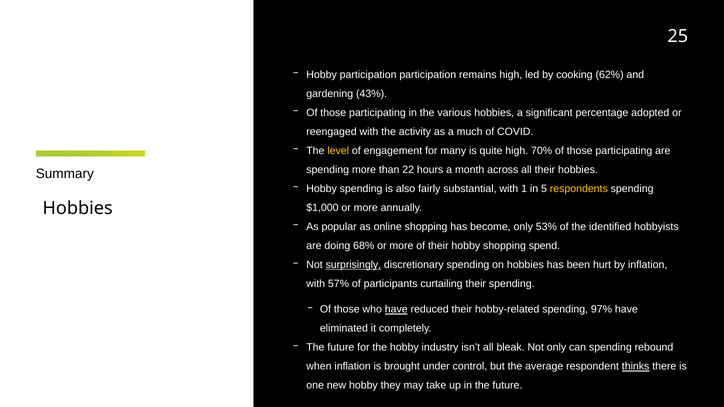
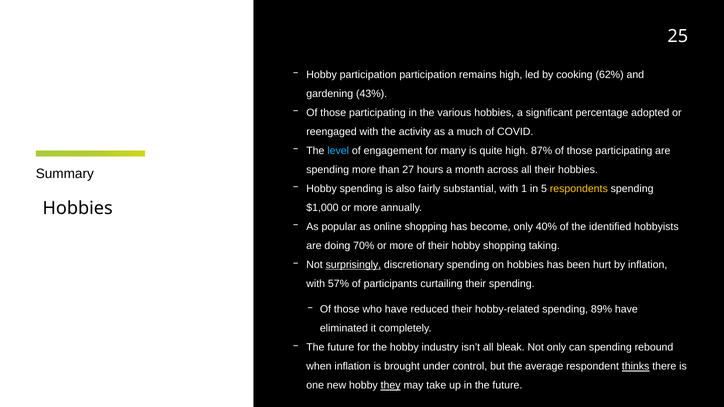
level colour: yellow -> light blue (338, 151)
70%: 70% -> 87% (542, 151)
22: 22 -> 27 (408, 170)
53%: 53% -> 40% (546, 227)
68%: 68% -> 70% (364, 246)
spend: spend -> taking (544, 246)
have underline: present -> none (396, 310)
97%: 97% -> 89% (602, 310)
they underline: none -> present (391, 386)
